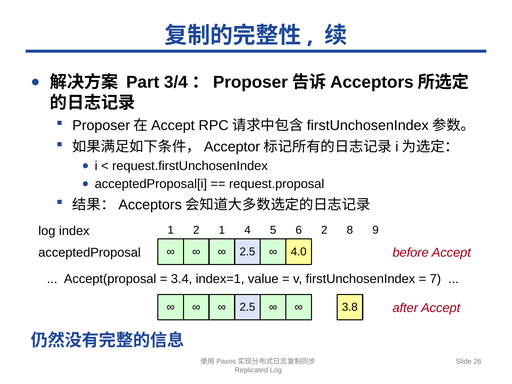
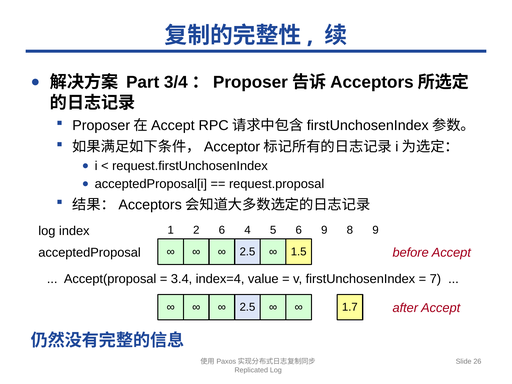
2 1: 1 -> 6 (222, 230)
6 2: 2 -> 9 (324, 230)
4.0: 4.0 -> 1.5 (299, 252)
index=1: index=1 -> index=4 (220, 279)
3.8: 3.8 -> 1.7 (350, 307)
